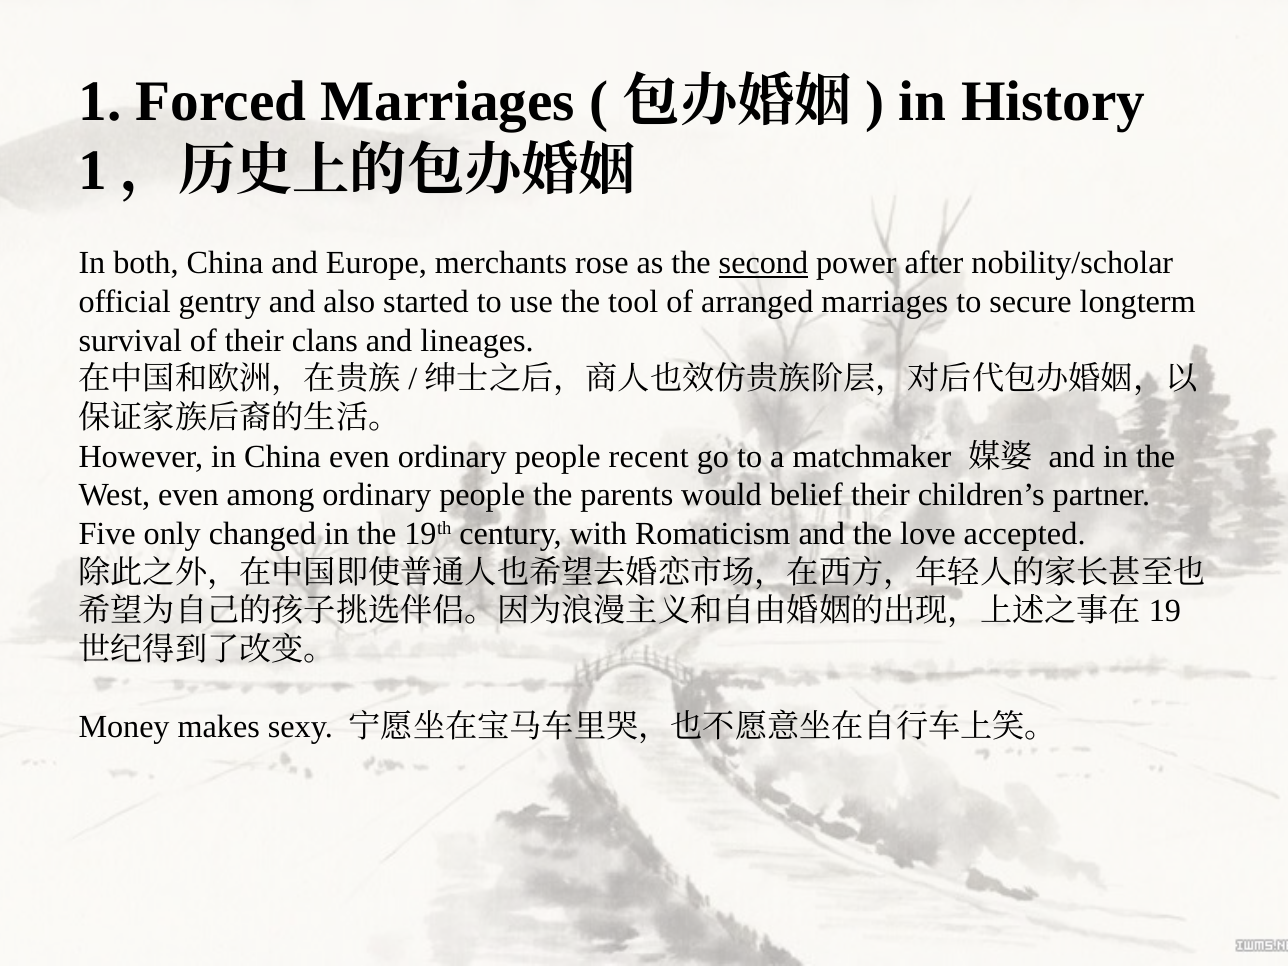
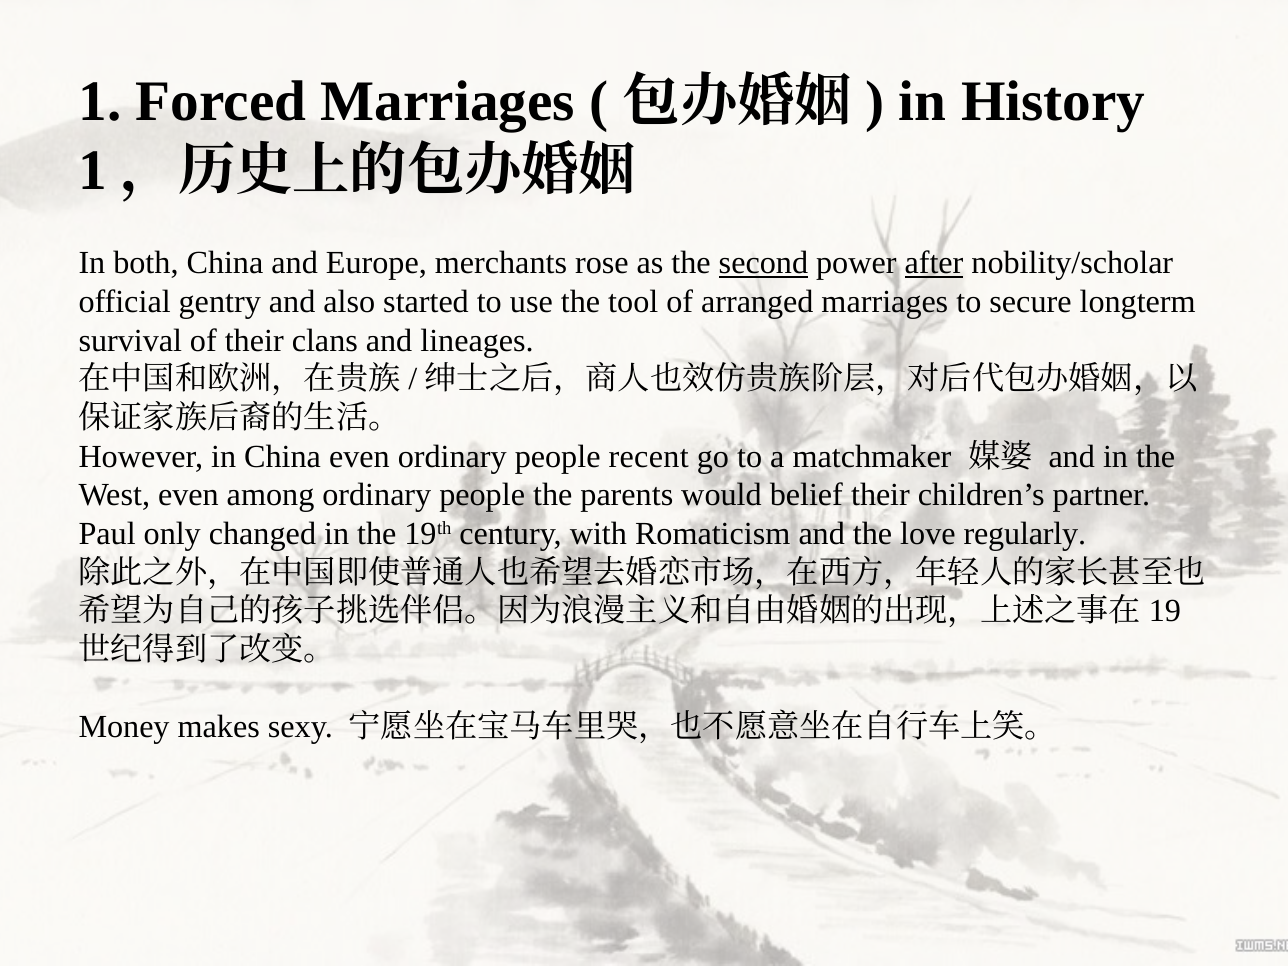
after underline: none -> present (934, 263)
Five: Five -> Paul (107, 534)
accepted: accepted -> regularly (1025, 534)
